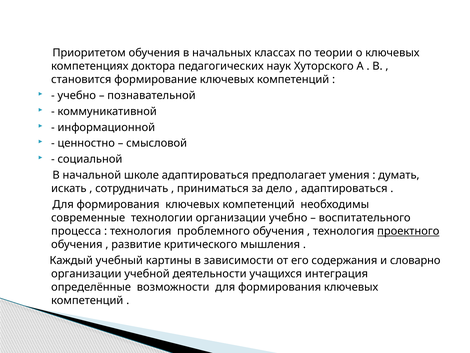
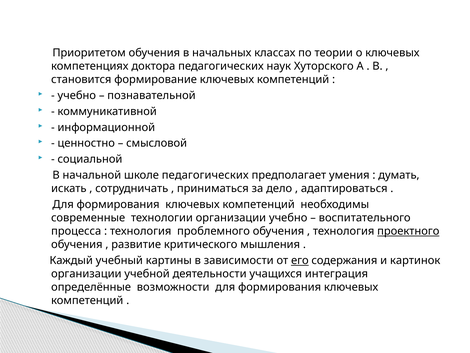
школе адаптироваться: адаптироваться -> педагогических (205, 175)
его underline: none -> present (300, 260)
словарно: словарно -> картинок (415, 260)
